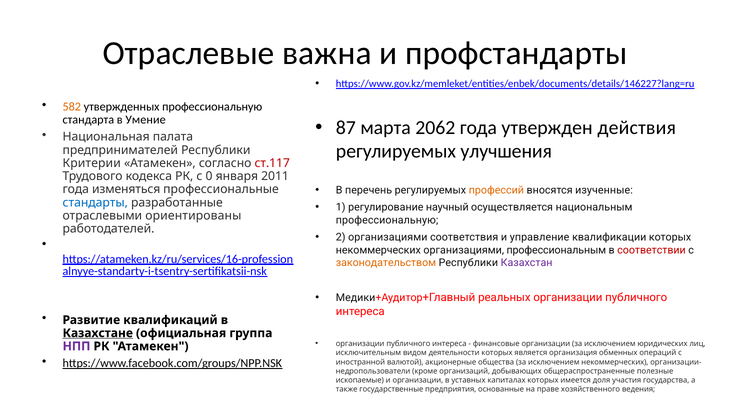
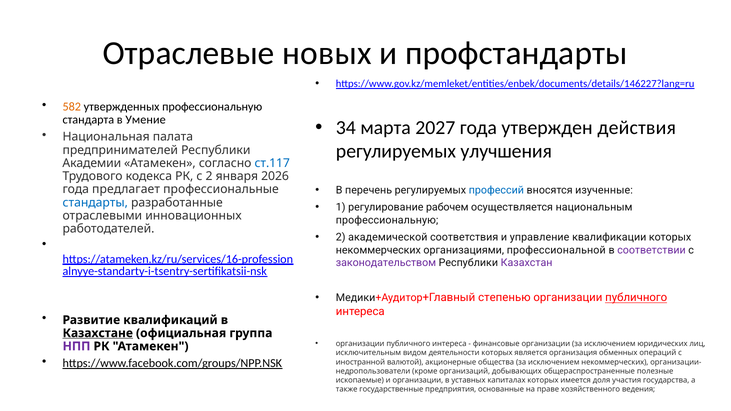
важна: важна -> новых (327, 53)
87: 87 -> 34 (346, 128)
2062: 2062 -> 2027 (435, 128)
Критерии: Критерии -> Академии (92, 163)
ст.117 colour: red -> blue (272, 163)
с 0: 0 -> 2 (209, 176)
2011: 2011 -> 2026 (275, 176)
профессий colour: orange -> blue (496, 190)
изменяться: изменяться -> предлагает (126, 190)
научный: научный -> рабочем (447, 208)
ориентированы: ориентированы -> инновационных (193, 216)
2 организациями: организациями -> академической (388, 237)
профессиональным: профессиональным -> профессиональной (556, 250)
соответствии colour: red -> purple (652, 250)
законодательством colour: orange -> purple (386, 263)
реальных: реальных -> степенью (504, 298)
публичного underline: none -> present (636, 298)
